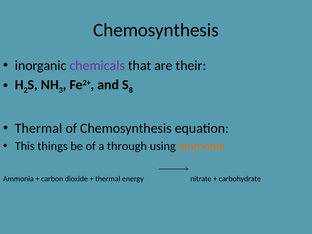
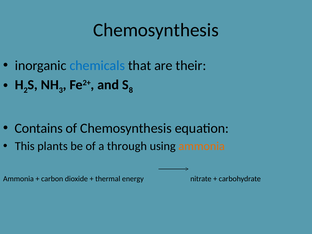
chemicals colour: purple -> blue (97, 65)
Thermal: Thermal -> Contains (39, 128)
things: things -> plants (53, 146)
